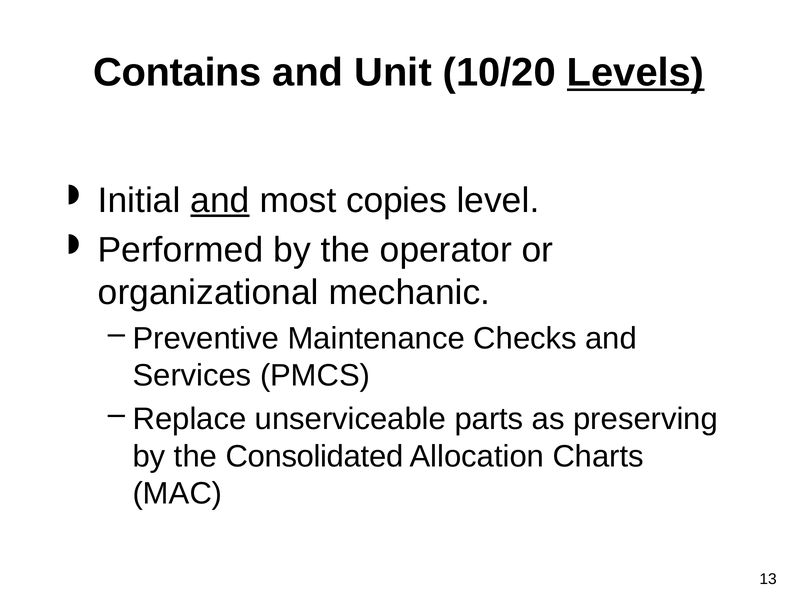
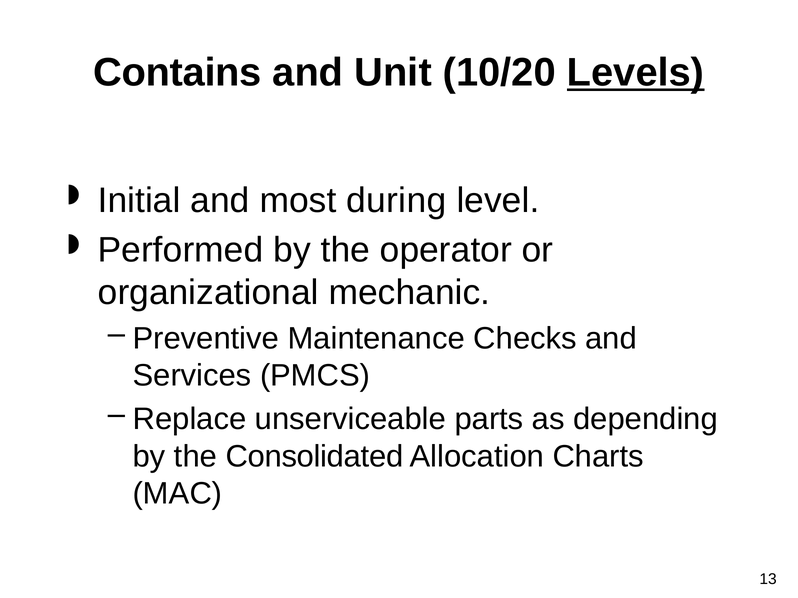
and underline: present -> none (220, 201)
copies: copies -> during (396, 201)
preserving: preserving -> depending (646, 419)
